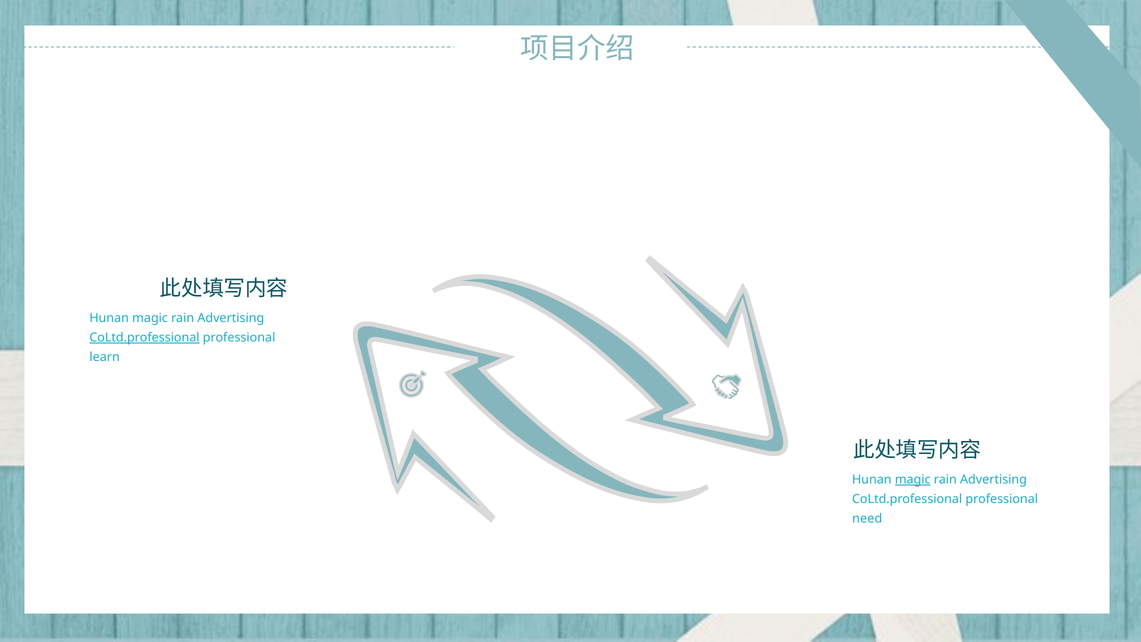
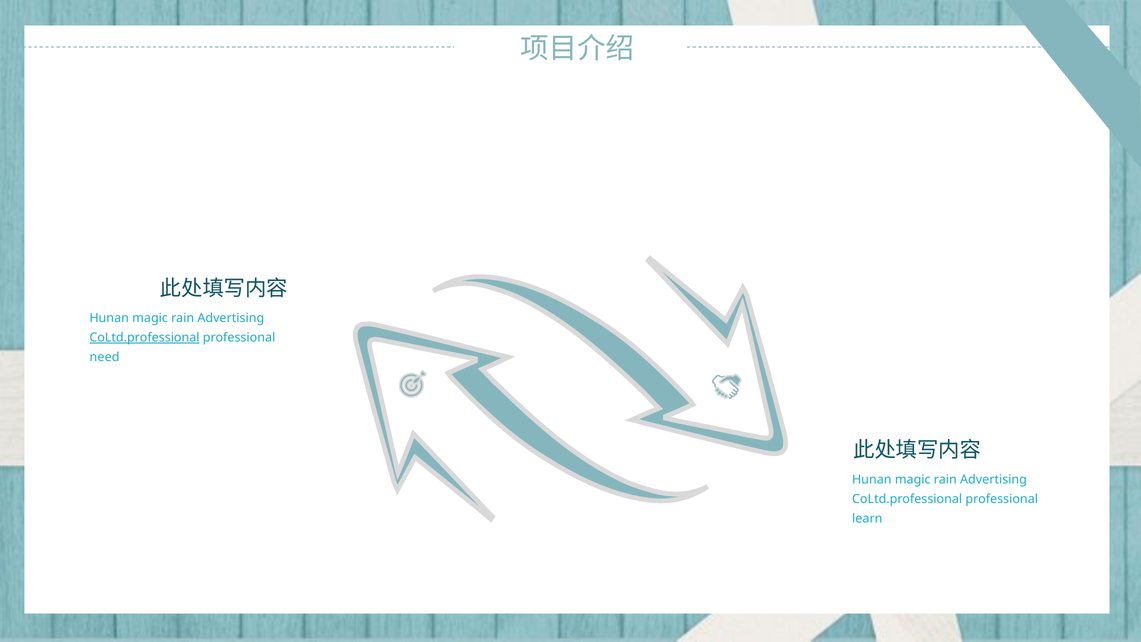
learn: learn -> need (105, 357)
magic underline: present -> none (913, 479)
need: need -> learn (867, 519)
